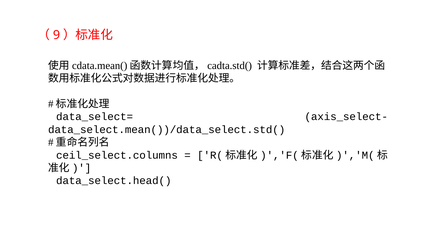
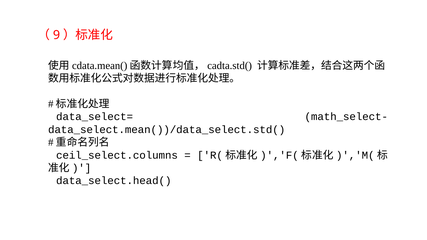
axis_select-: axis_select- -> math_select- (346, 117)
